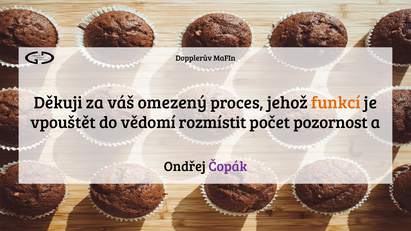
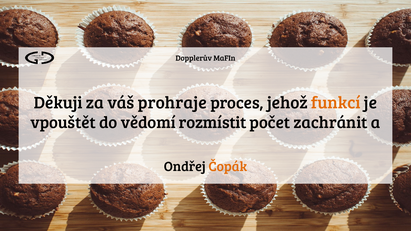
omezený: omezený -> prohraje (172, 103)
pozornost: pozornost -> zachránit (331, 123)
Čopák colour: purple -> orange (228, 167)
